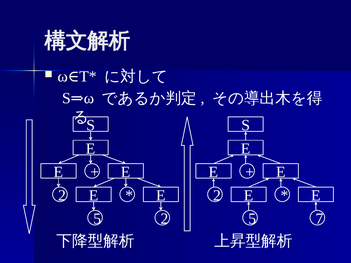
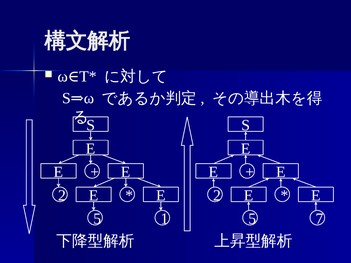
5 2: 2 -> 1 (164, 219)
